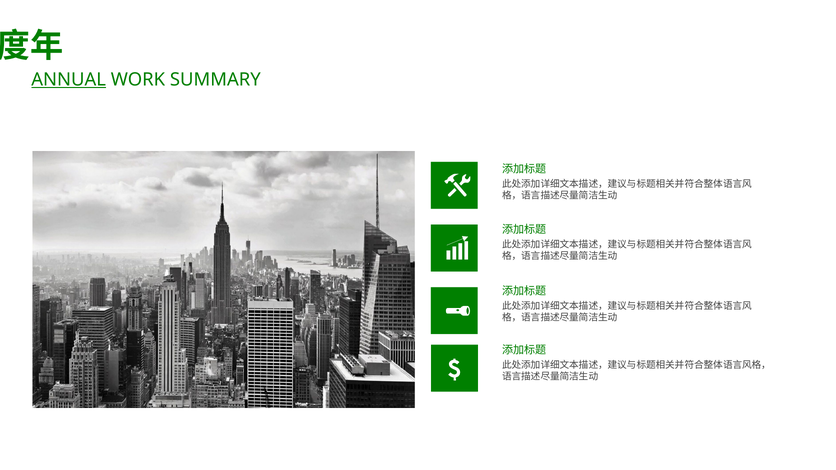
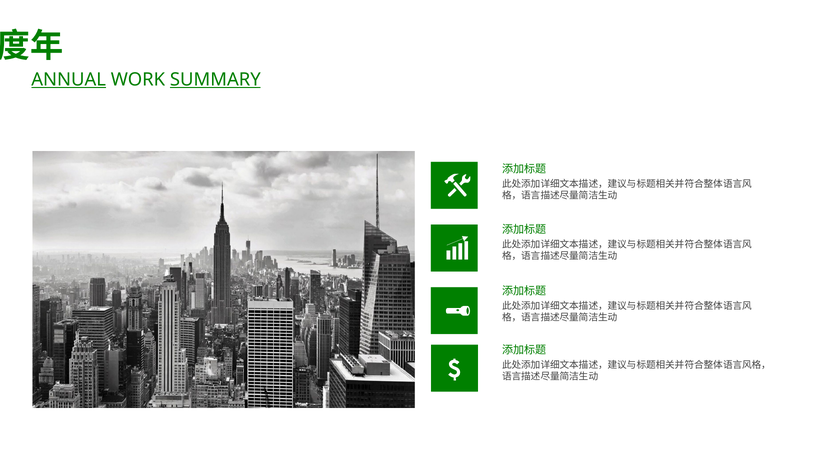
SUMMARY underline: none -> present (215, 80)
